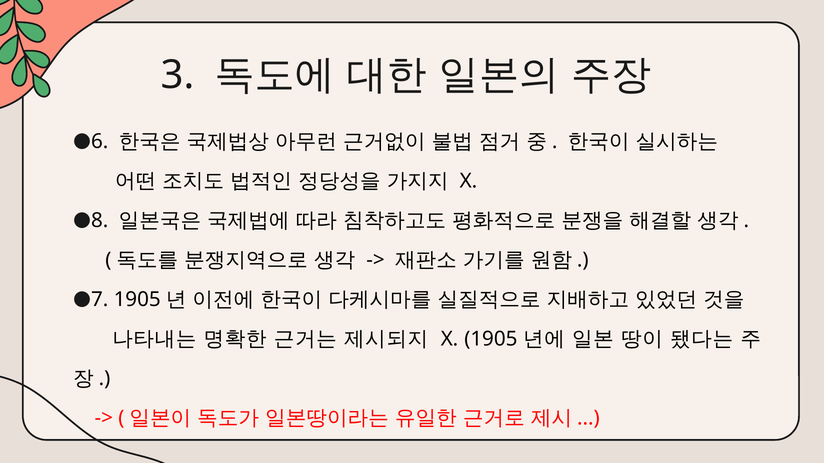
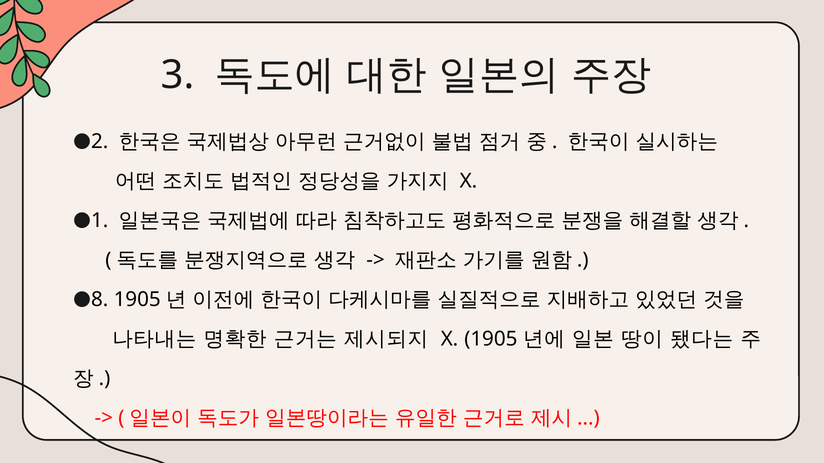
6: 6 -> 2 (100, 141)
8: 8 -> 1 (100, 221)
7: 7 -> 8 (100, 300)
